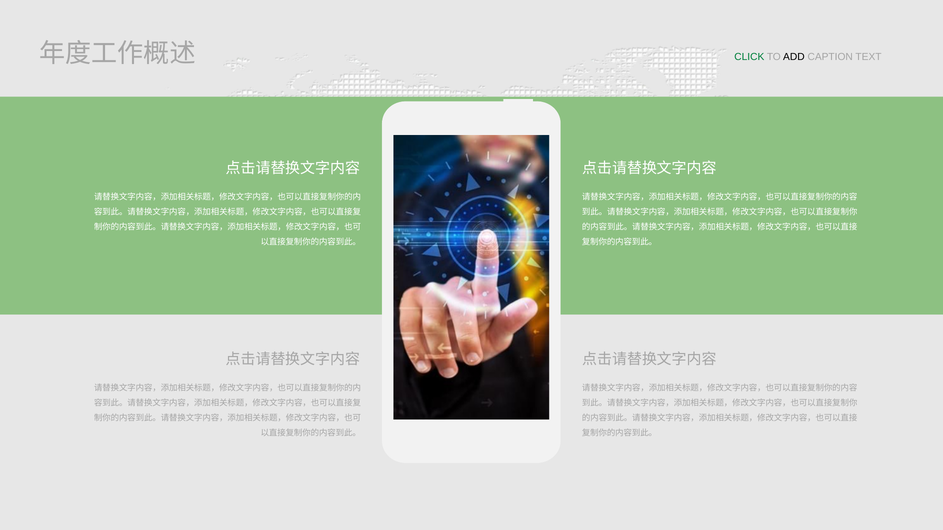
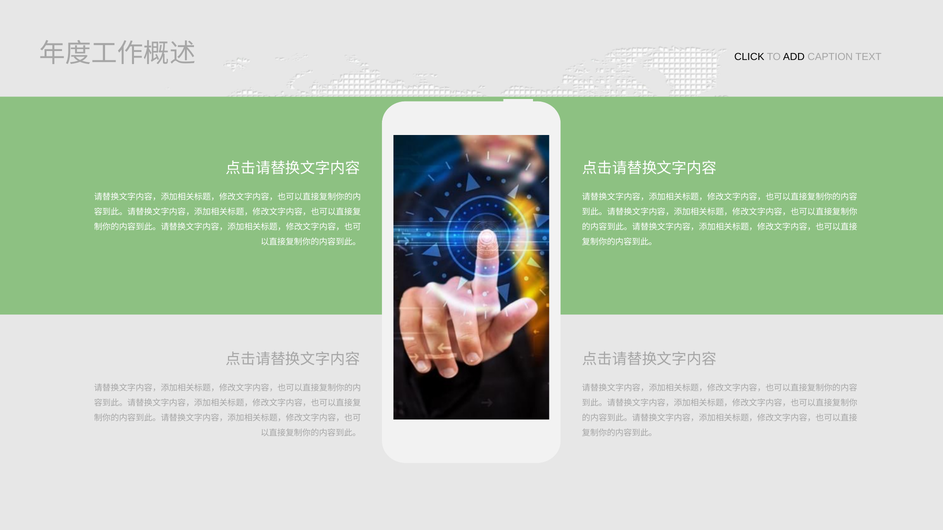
CLICK colour: green -> black (749, 57)
